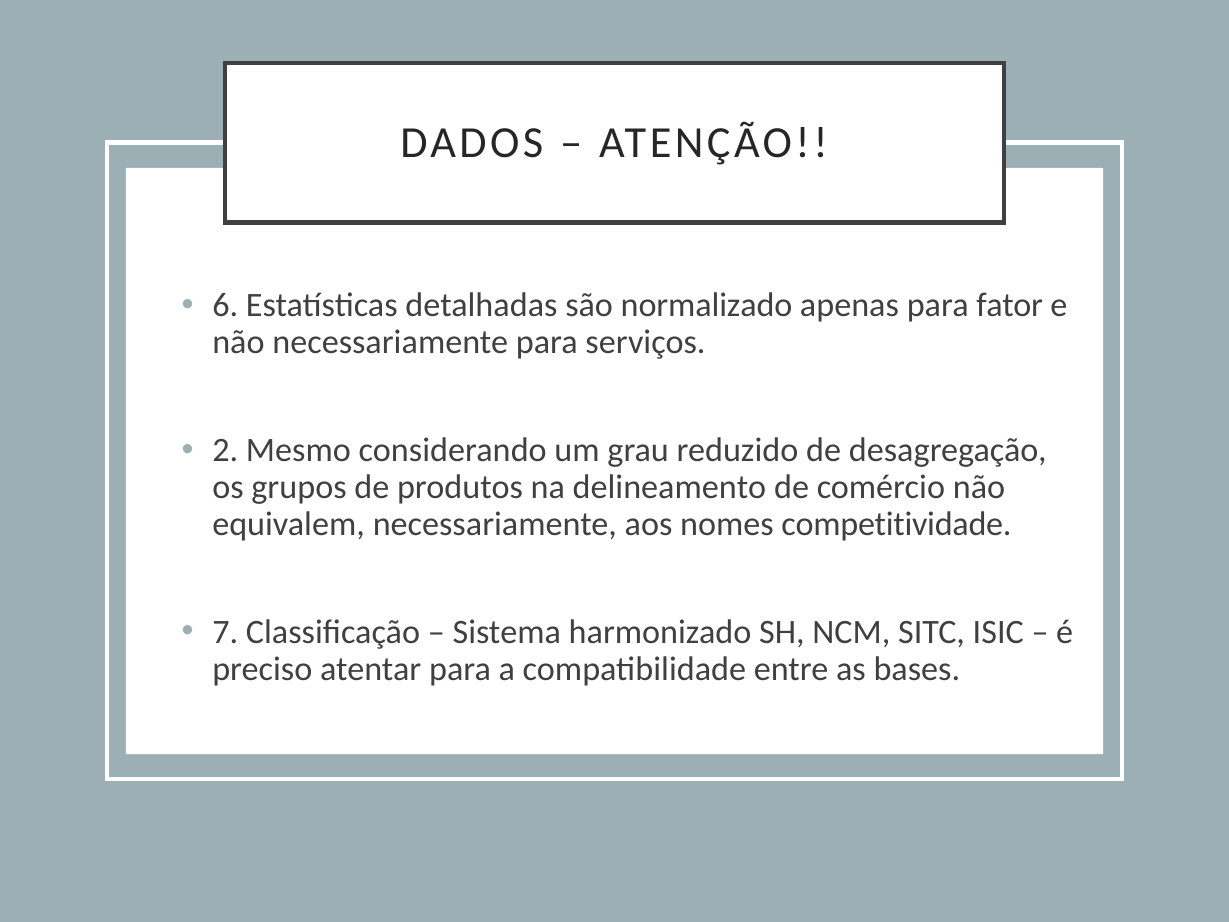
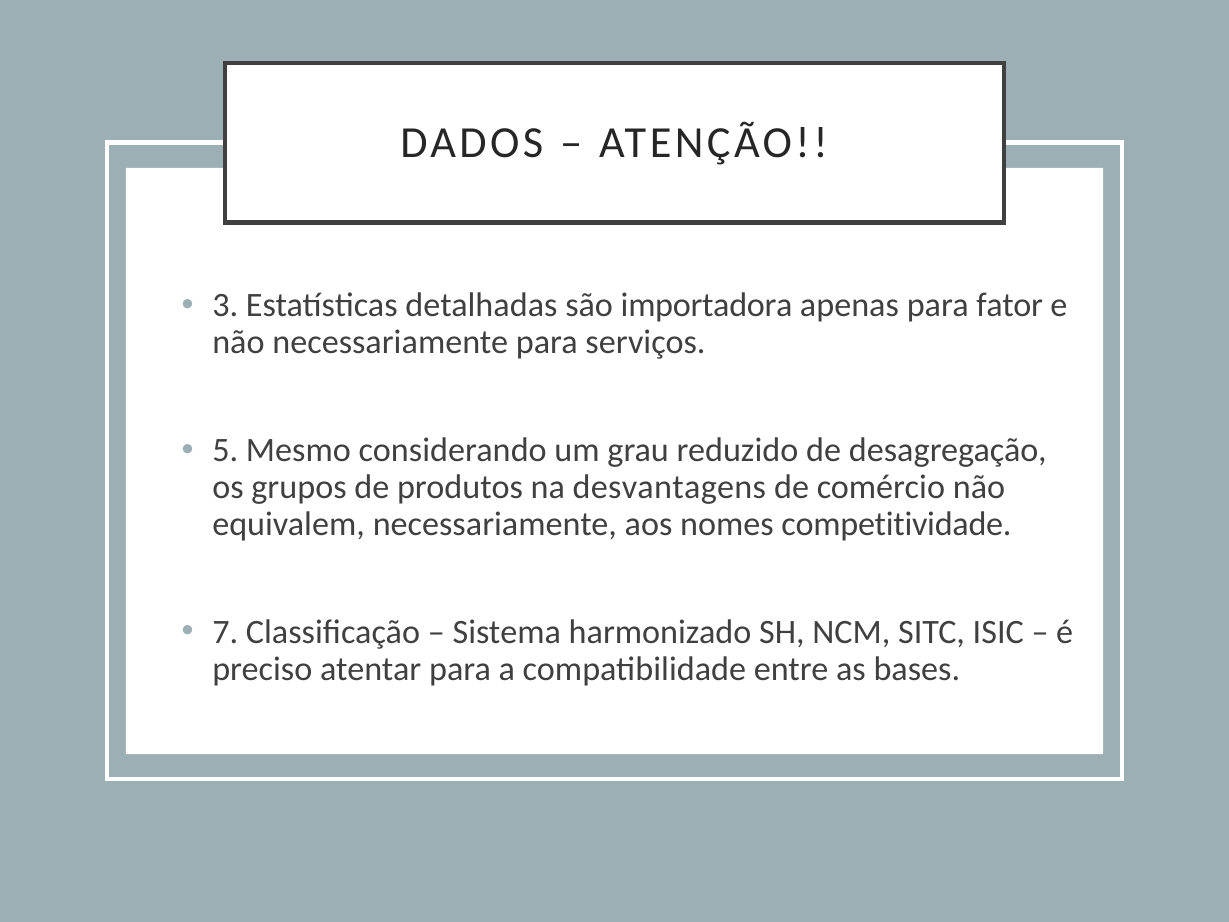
6: 6 -> 3 (225, 305)
normalizado: normalizado -> importadora (707, 305)
2: 2 -> 5 (225, 450)
delineamento: delineamento -> desvantagens (669, 487)
